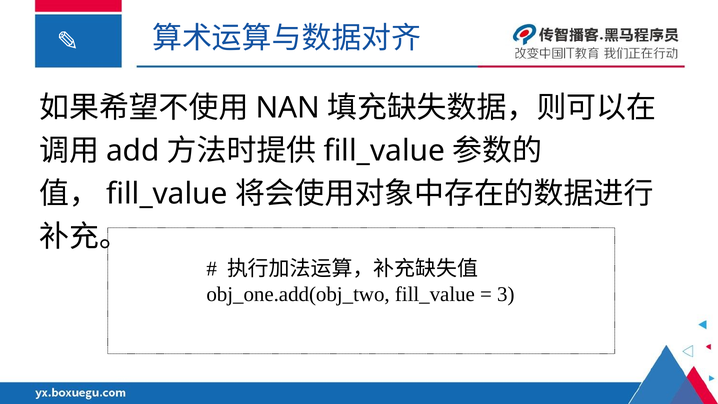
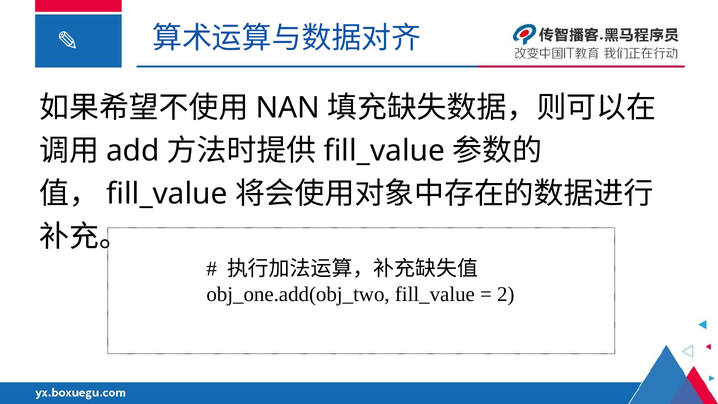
3: 3 -> 2 (506, 294)
